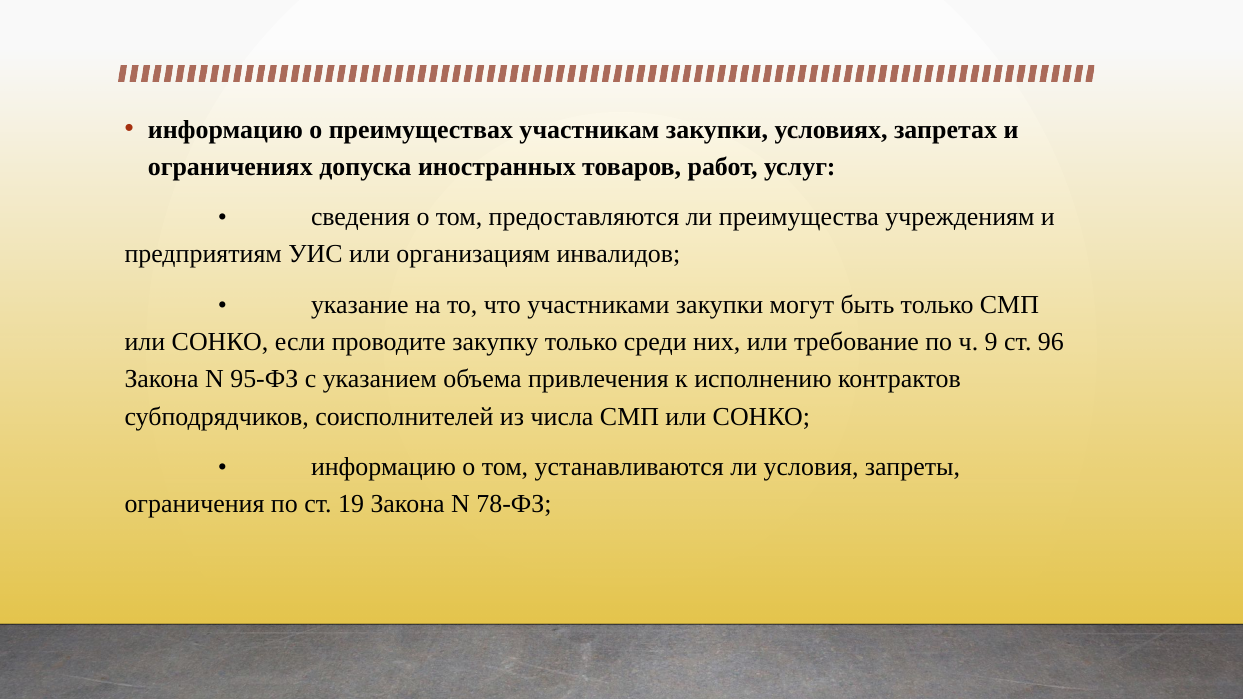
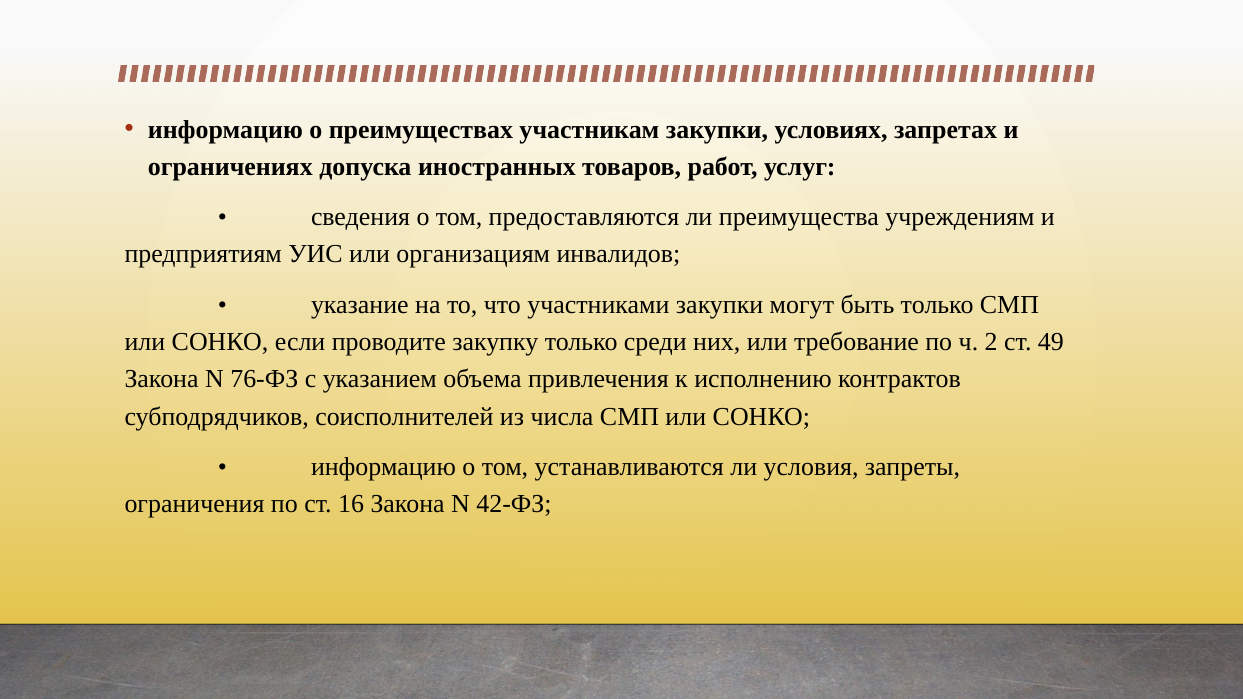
9: 9 -> 2 (991, 342)
96: 96 -> 49 (1051, 342)
95-ФЗ: 95-ФЗ -> 76-ФЗ (264, 379)
19: 19 -> 16 (351, 504)
78-ФЗ: 78-ФЗ -> 42-ФЗ (514, 504)
